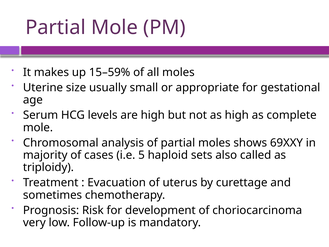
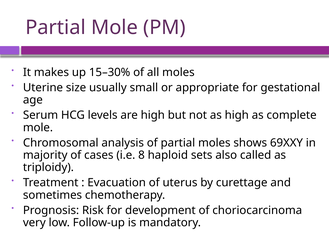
15–59%: 15–59% -> 15–30% (110, 72)
5: 5 -> 8 (142, 155)
